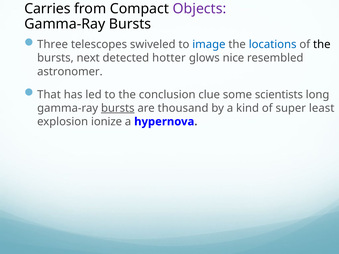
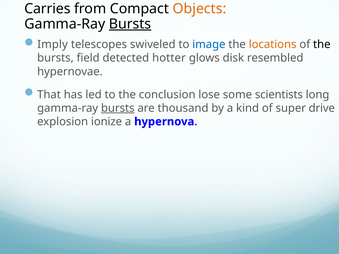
Objects colour: purple -> orange (200, 9)
Bursts underline: none -> present (130, 24)
Three: Three -> Imply (53, 45)
locations colour: blue -> orange (273, 45)
next: next -> field (88, 58)
nice: nice -> disk (233, 58)
astronomer: astronomer -> hypernovae (70, 72)
clue: clue -> lose (209, 95)
least: least -> drive (322, 108)
